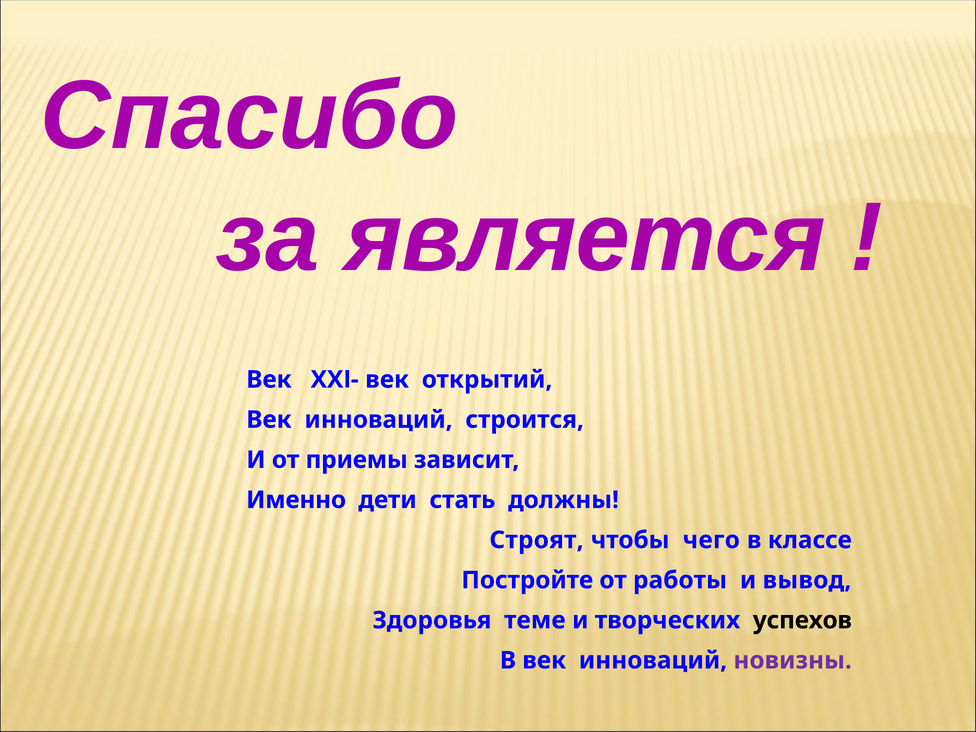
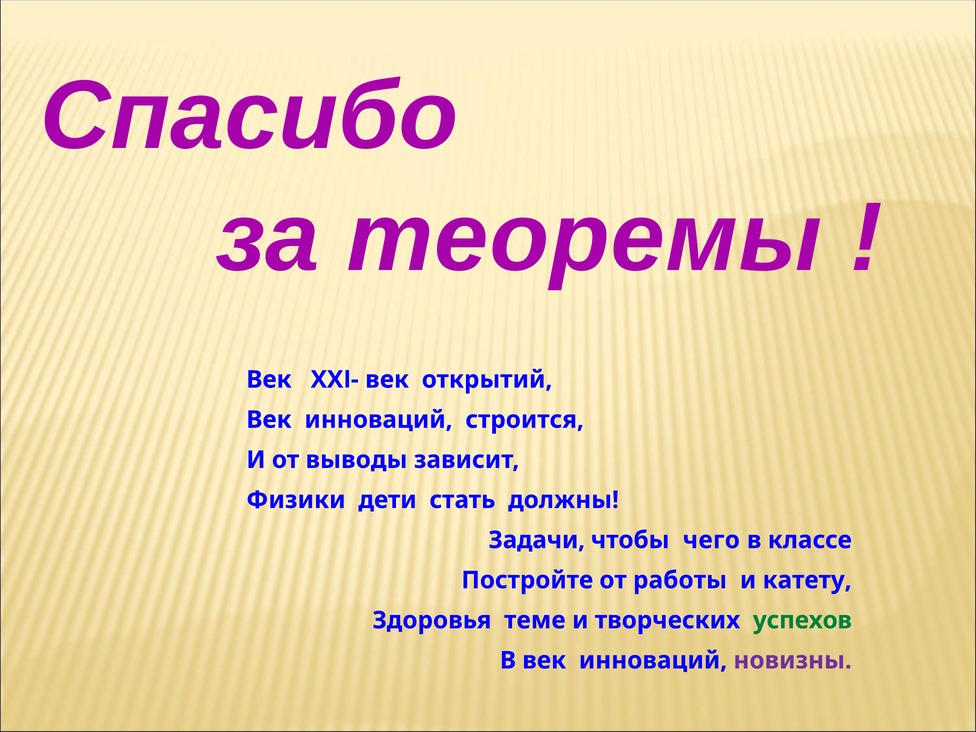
является: является -> теоремы (584, 238)
приемы: приемы -> выводы (356, 460)
Именно: Именно -> Физики (296, 500)
Строят: Строят -> Задачи (537, 540)
вывод: вывод -> катету (807, 580)
успехов colour: black -> green (802, 620)
